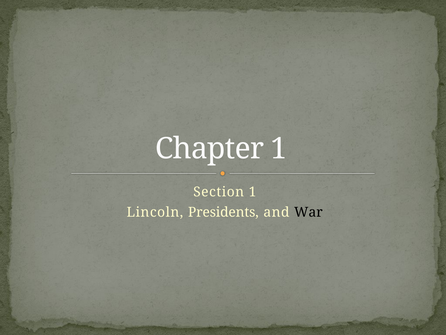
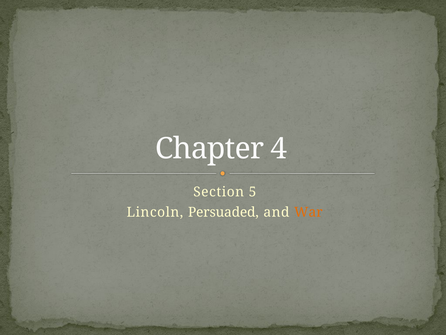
Chapter 1: 1 -> 4 (279, 149)
Section 1: 1 -> 5 (253, 192)
Presidents: Presidents -> Persuaded (223, 212)
War colour: black -> orange (308, 212)
